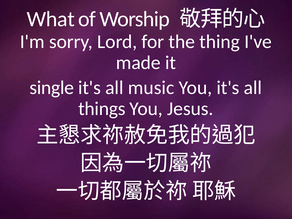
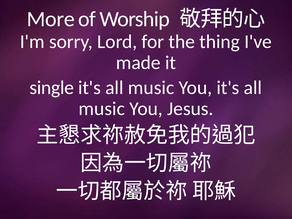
What: What -> More (51, 19)
things: things -> music (102, 109)
